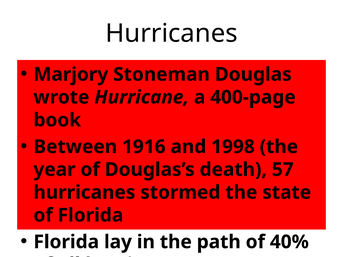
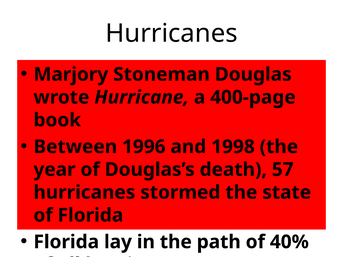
1916: 1916 -> 1996 (144, 147)
